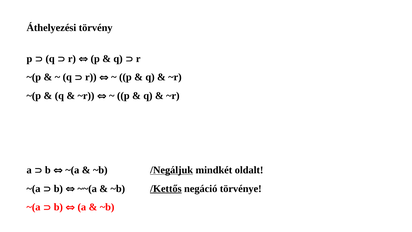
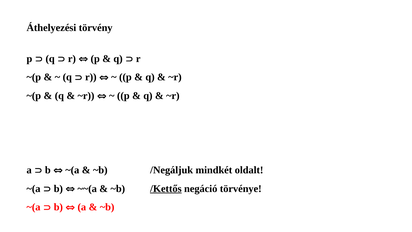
/Negáljuk underline: present -> none (172, 170)
